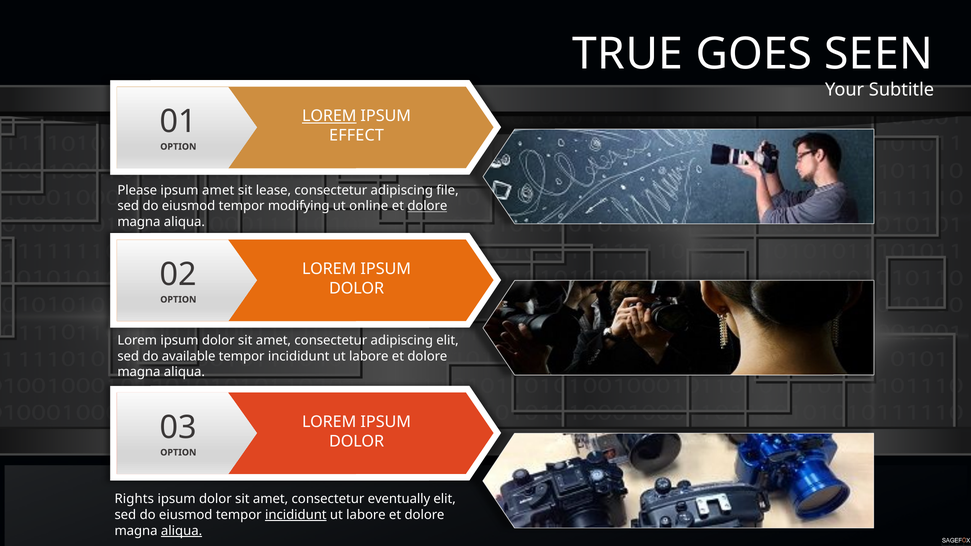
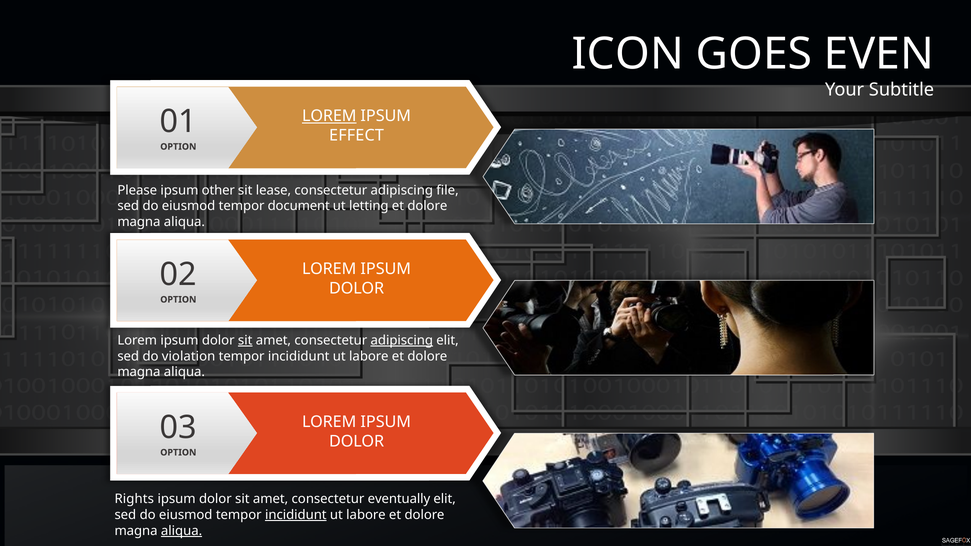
TRUE: TRUE -> ICON (628, 54)
SEEN: SEEN -> EVEN (879, 54)
ipsum amet: amet -> other (218, 190)
modifying: modifying -> document (299, 206)
online: online -> letting (369, 206)
dolore underline: present -> none (427, 206)
sit underline: none -> present (245, 341)
adipiscing underline: none -> present (402, 341)
available: available -> violation (189, 356)
